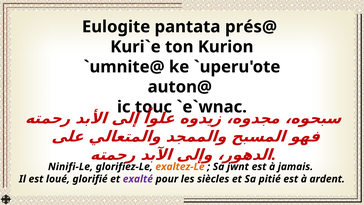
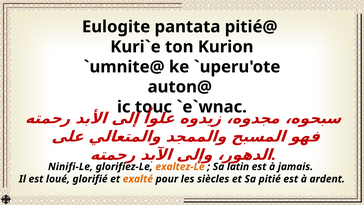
prés@: prés@ -> pitié@ (251, 27)
jwnt: jwnt -> latin (238, 166)
exalté colour: purple -> orange (138, 179)
